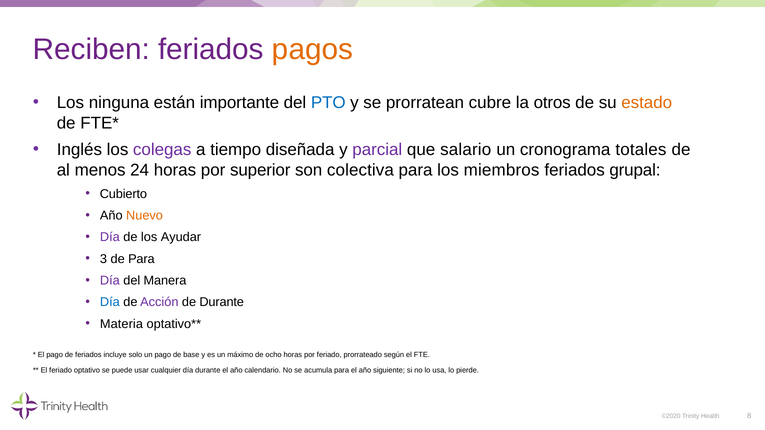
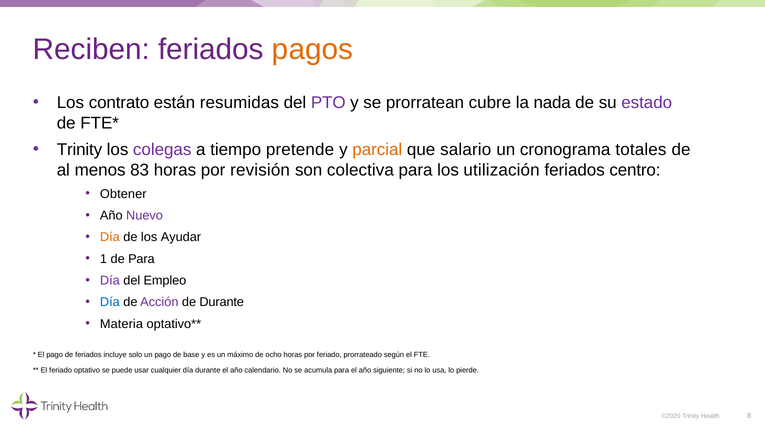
ninguna: ninguna -> contrato (119, 103)
importante: importante -> resumidas (239, 103)
PTO colour: blue -> purple (328, 103)
otros: otros -> nada (552, 103)
estado colour: orange -> purple (647, 103)
Inglés: Inglés -> Trinity (79, 150)
diseñada: diseñada -> pretende (300, 150)
parcial colour: purple -> orange (377, 150)
24: 24 -> 83 (140, 170)
superior: superior -> revisión (260, 170)
miembros: miembros -> utilización (502, 170)
grupal: grupal -> centro (635, 170)
Cubierto: Cubierto -> Obtener (123, 194)
Nuevo colour: orange -> purple (145, 216)
Día colour: purple -> orange (110, 237)
3: 3 -> 1 (104, 259)
Manera: Manera -> Empleo (165, 281)
